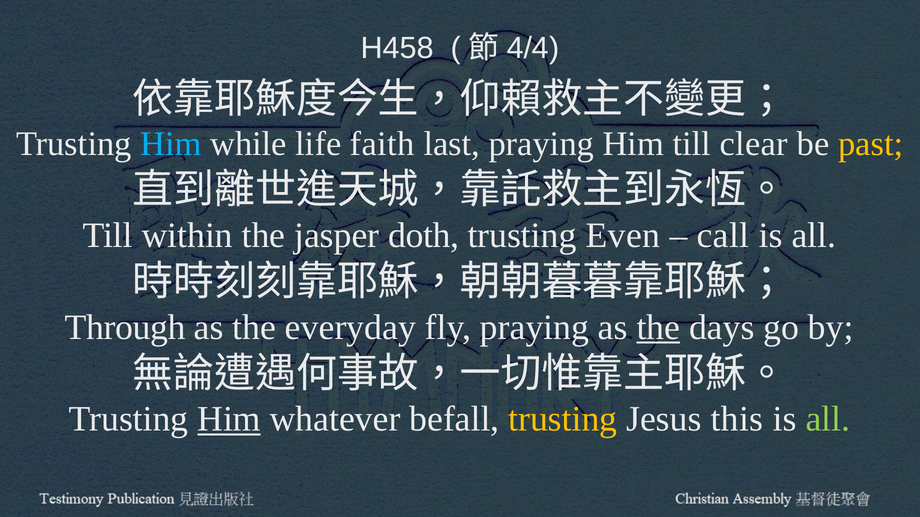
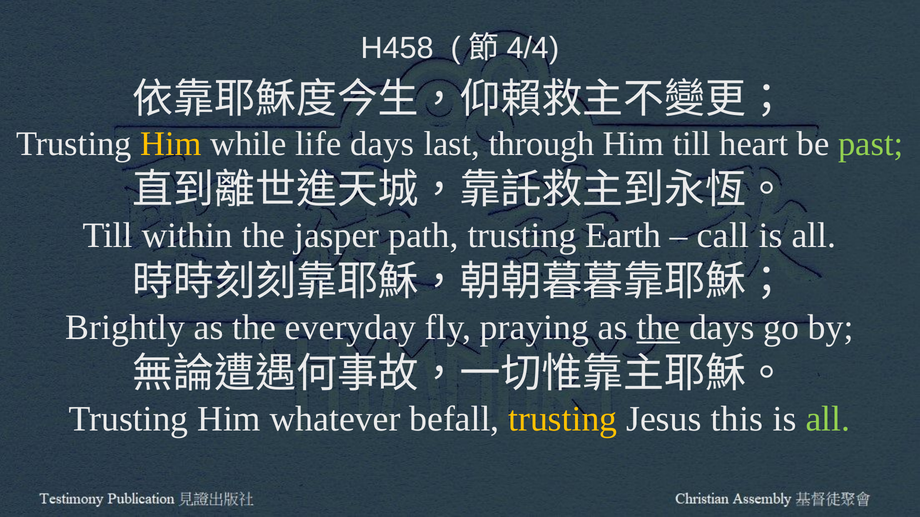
Him colour: light blue -> yellow (171, 144)
life faith: faith -> days (382, 144)
last praying: praying -> through (541, 144)
clear: clear -> heart (754, 144)
past colour: yellow -> light green (871, 144)
doth: doth -> path (423, 236)
Even: Even -> Earth (623, 236)
Through: Through -> Brightly (125, 328)
Him underline: present -> none (229, 420)
